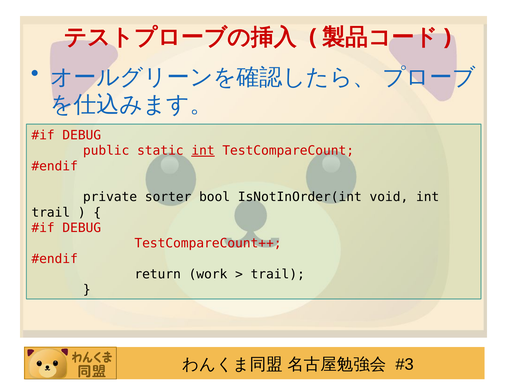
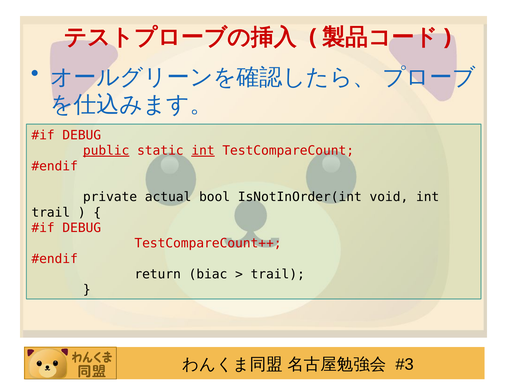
public underline: none -> present (106, 151)
sorter: sorter -> actual (168, 197)
work: work -> biac (208, 274)
